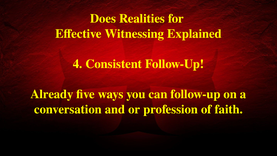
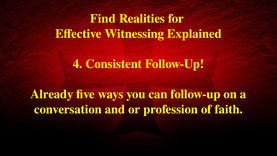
Does: Does -> Find (103, 19)
